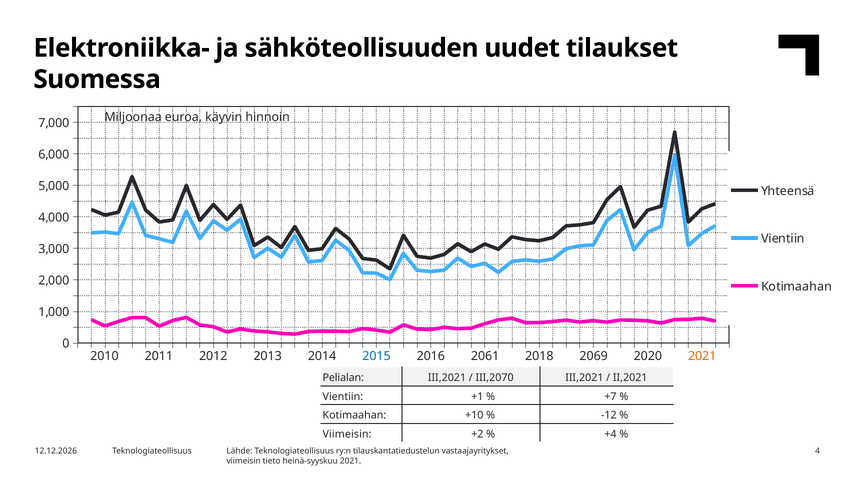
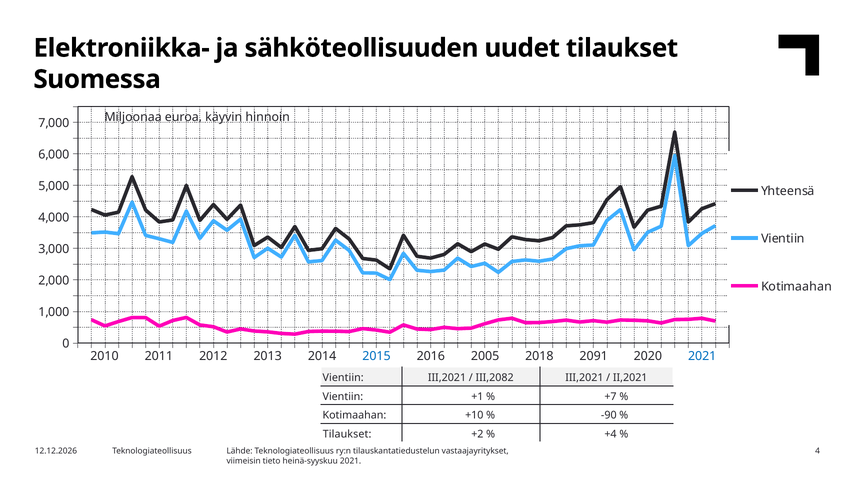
2061: 2061 -> 2005 (485, 357)
2069: 2069 -> 2091 (594, 357)
2021 colour: orange -> blue (702, 357)
Pelialan: Pelialan -> Vientiin (343, 378)
III,2070: III,2070 -> III,2082 (495, 378)
-12: -12 -> -90 (609, 416)
Viimeisin: Viimeisin -> Tilaukset (347, 434)
